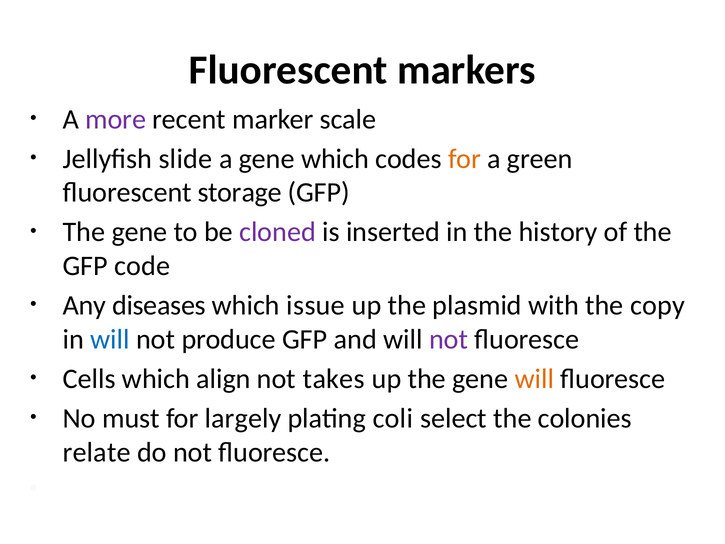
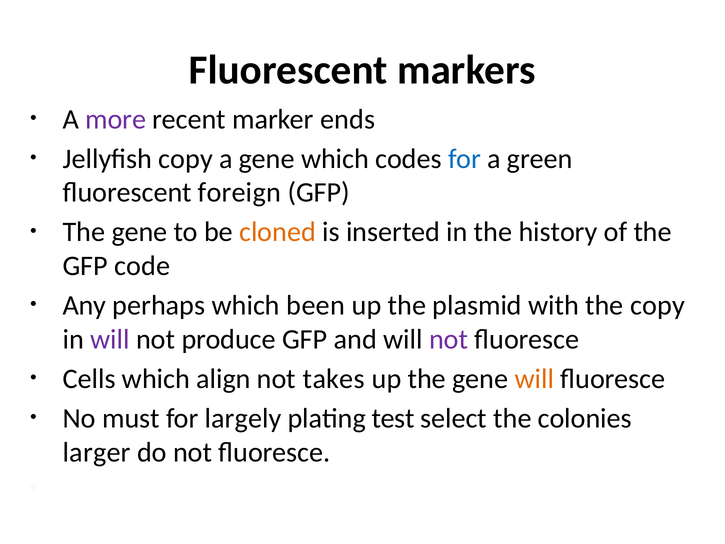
scale: scale -> ends (348, 119)
Jellyfish slide: slide -> copy (186, 159)
for colour: orange -> blue (464, 159)
storage: storage -> foreign (239, 193)
cloned colour: purple -> orange (278, 232)
diseases: diseases -> perhaps (159, 305)
issue: issue -> been (316, 305)
will colour: blue -> purple (110, 339)
coli: coli -> test (393, 418)
relate: relate -> larger (97, 452)
